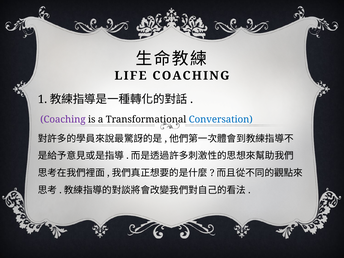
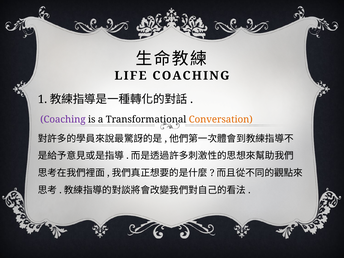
Conversation colour: blue -> orange (221, 120)
